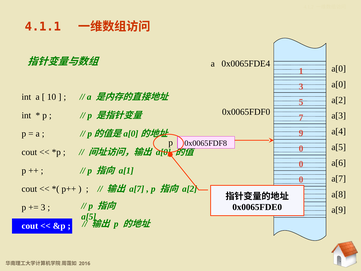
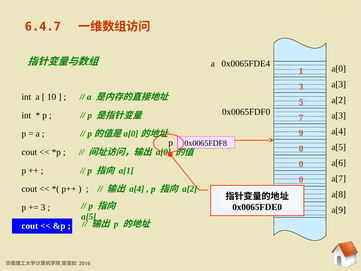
4.1.1: 4.1.1 -> 6.4.7 (43, 27)
a[0: a[0 -> a[3 (339, 84)
a[7: a[7 -> a[4 (137, 189)
